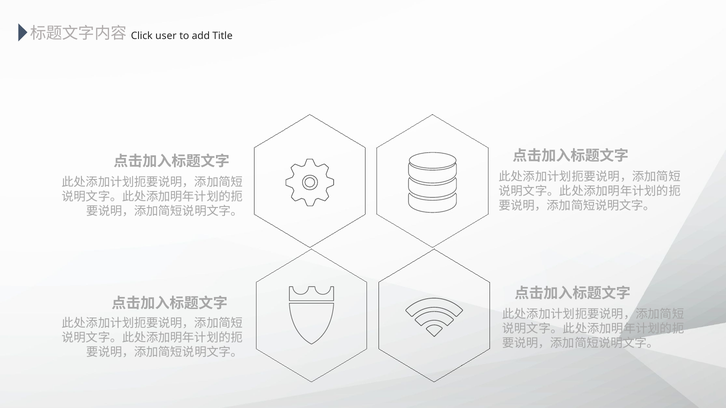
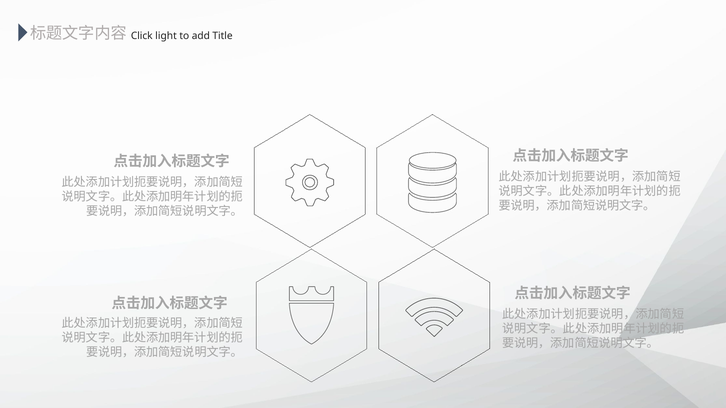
user: user -> light (166, 36)
